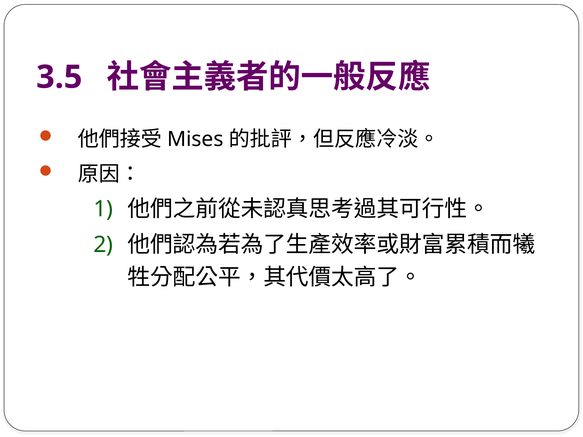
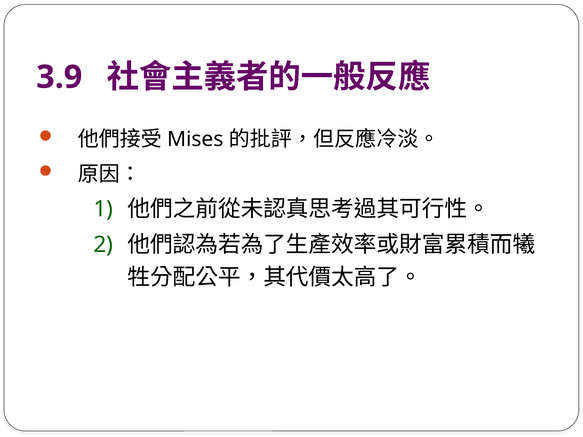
3.5: 3.5 -> 3.9 (59, 77)
